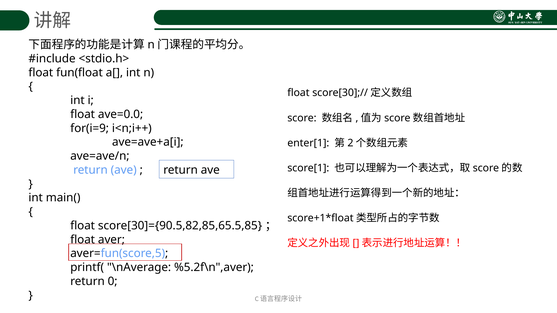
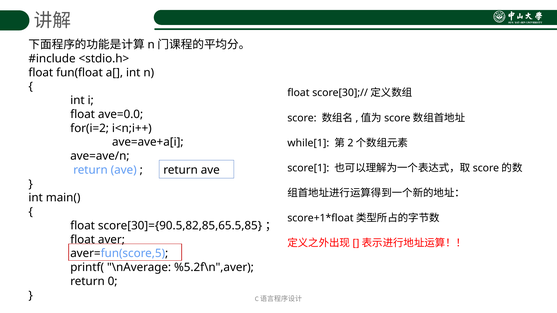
for(i=9: for(i=9 -> for(i=2 (90, 128)
enter[1: enter[1 -> while[1 (308, 143)
